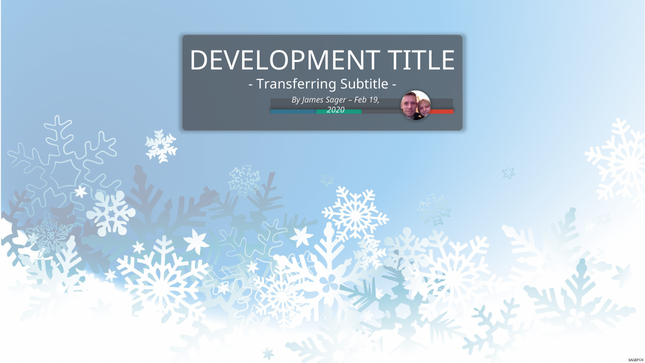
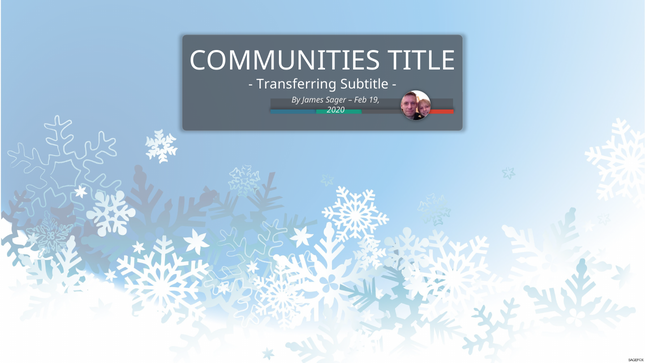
DEVELOPMENT: DEVELOPMENT -> COMMUNITIES (285, 61)
